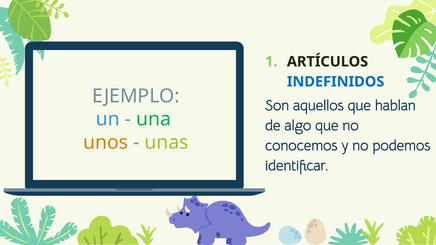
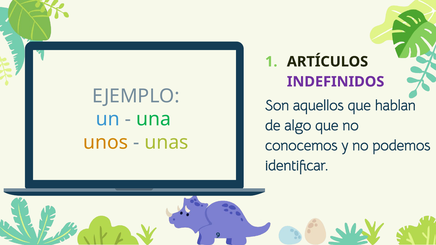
INDEFINIDOS colour: blue -> purple (336, 82)
